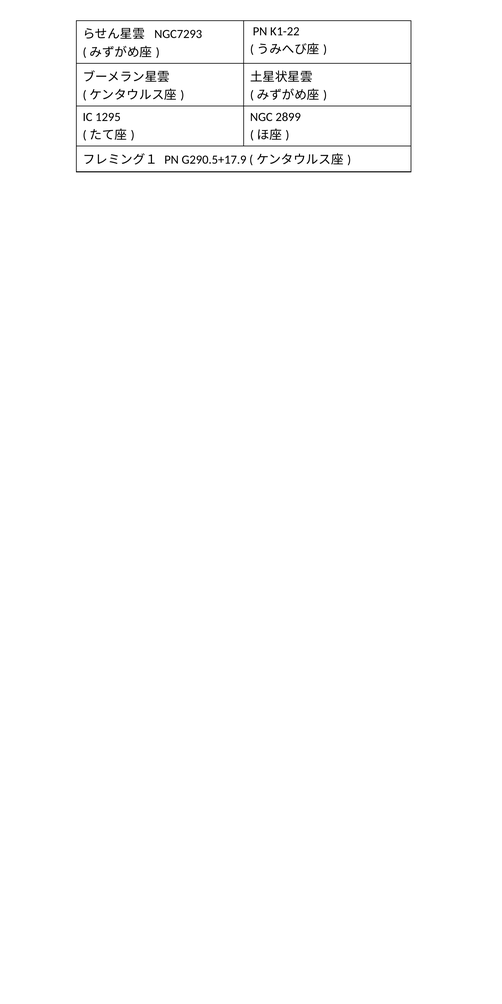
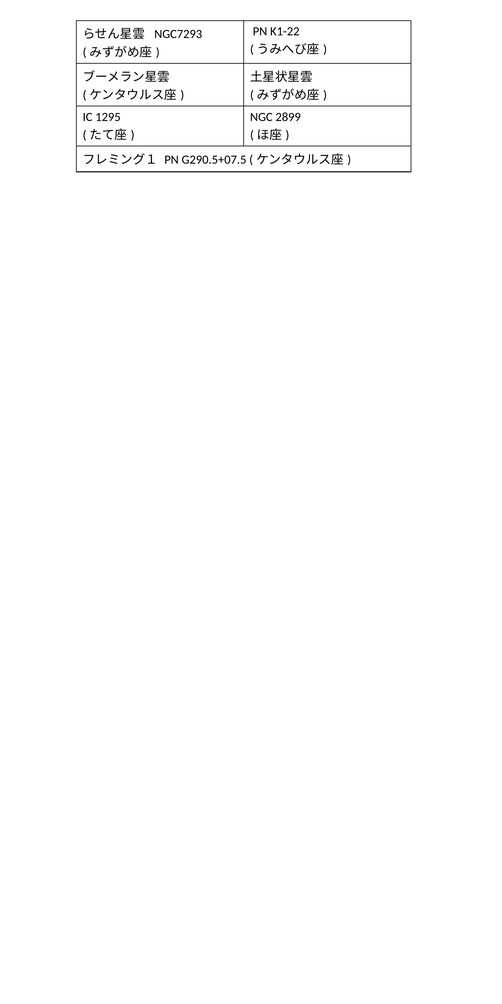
G290.5+17.9: G290.5+17.9 -> G290.5+07.5 (214, 160)
